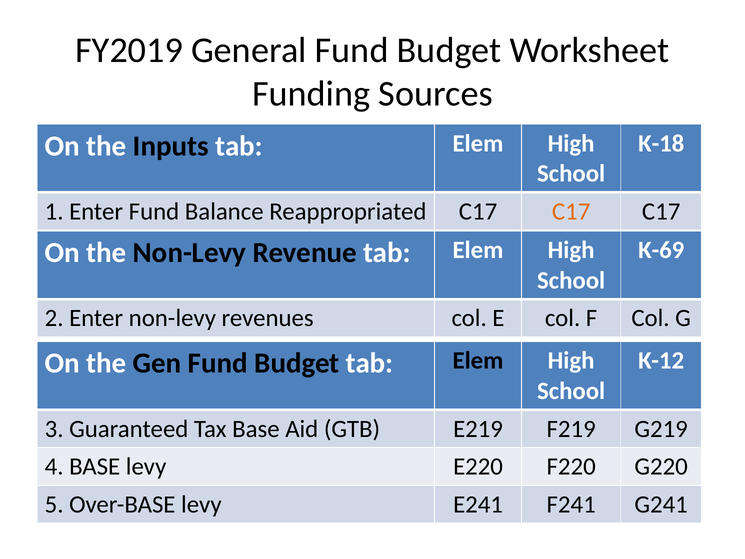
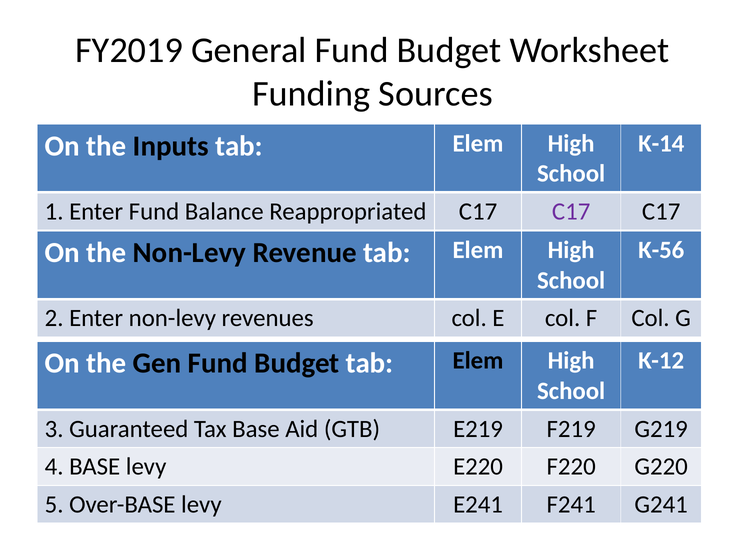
K-18: K-18 -> K-14 (661, 143)
C17 colour: orange -> purple (571, 211)
K-69: K-69 -> K-56 (661, 250)
